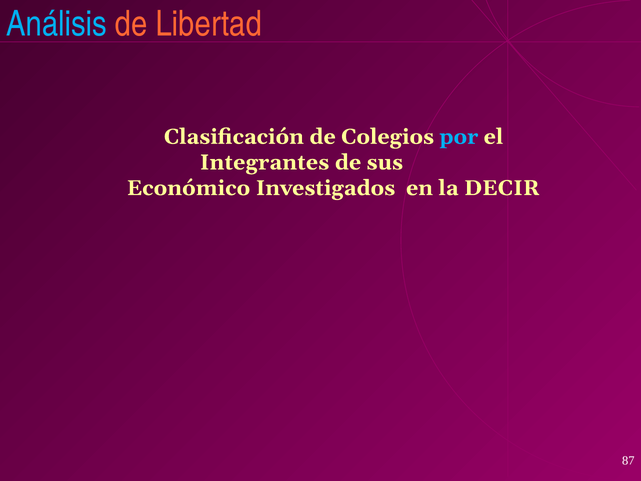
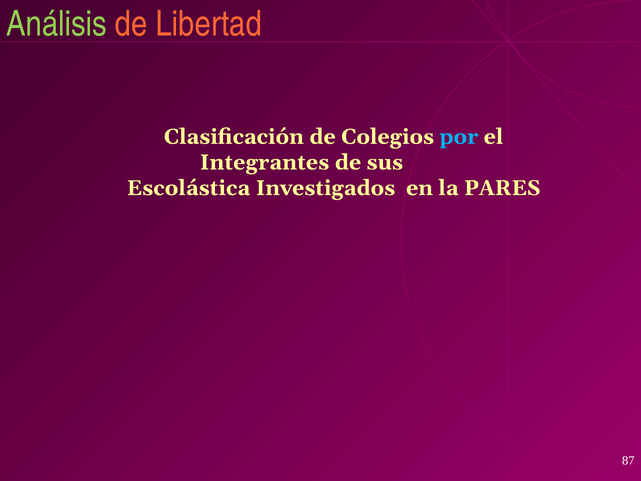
Análisis colour: light blue -> light green (57, 24)
Económico: Económico -> Escolástica (188, 188)
DECIR: DECIR -> PARES (502, 188)
